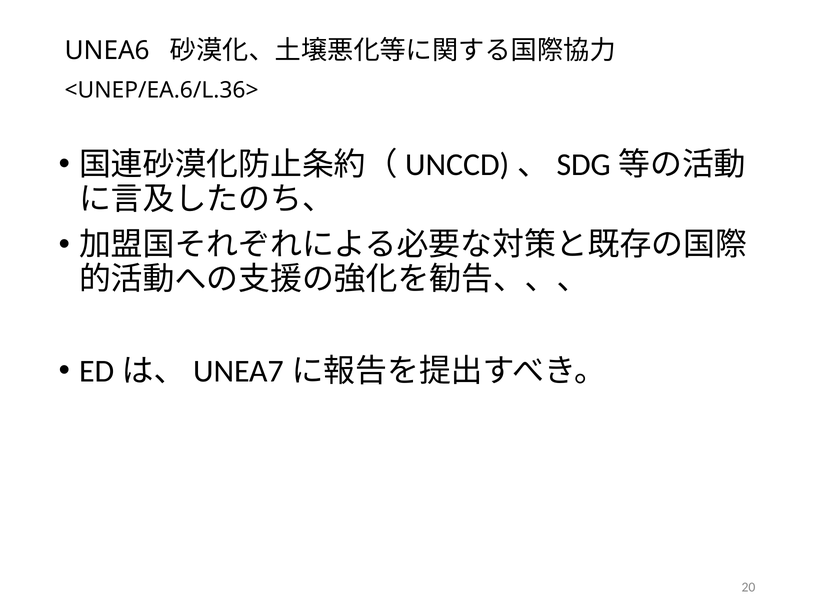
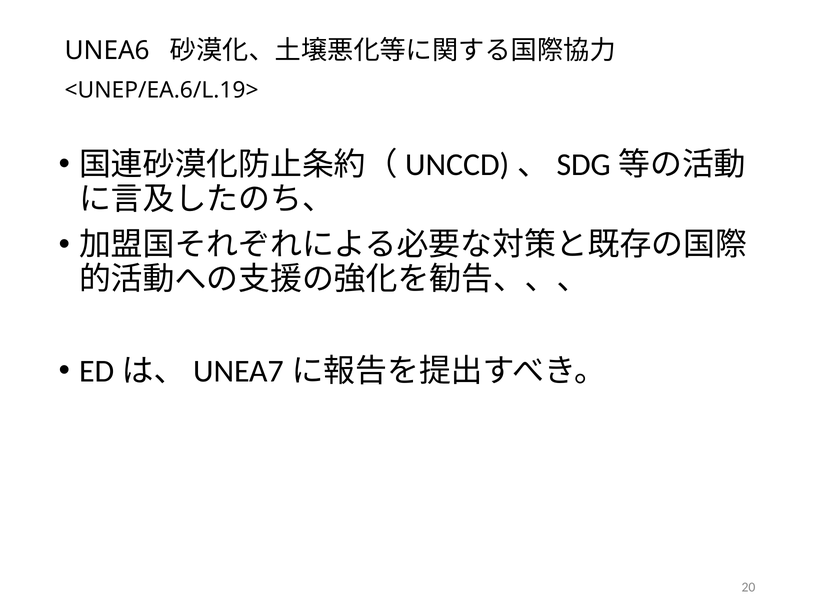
<UNEP/EA.6/L.36>: <UNEP/EA.6/L.36> -> <UNEP/EA.6/L.19> (162, 90)
